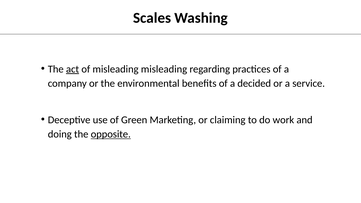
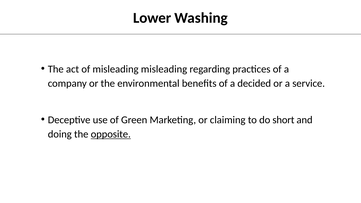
Scales: Scales -> Lower (152, 18)
act underline: present -> none (73, 69)
work: work -> short (283, 120)
